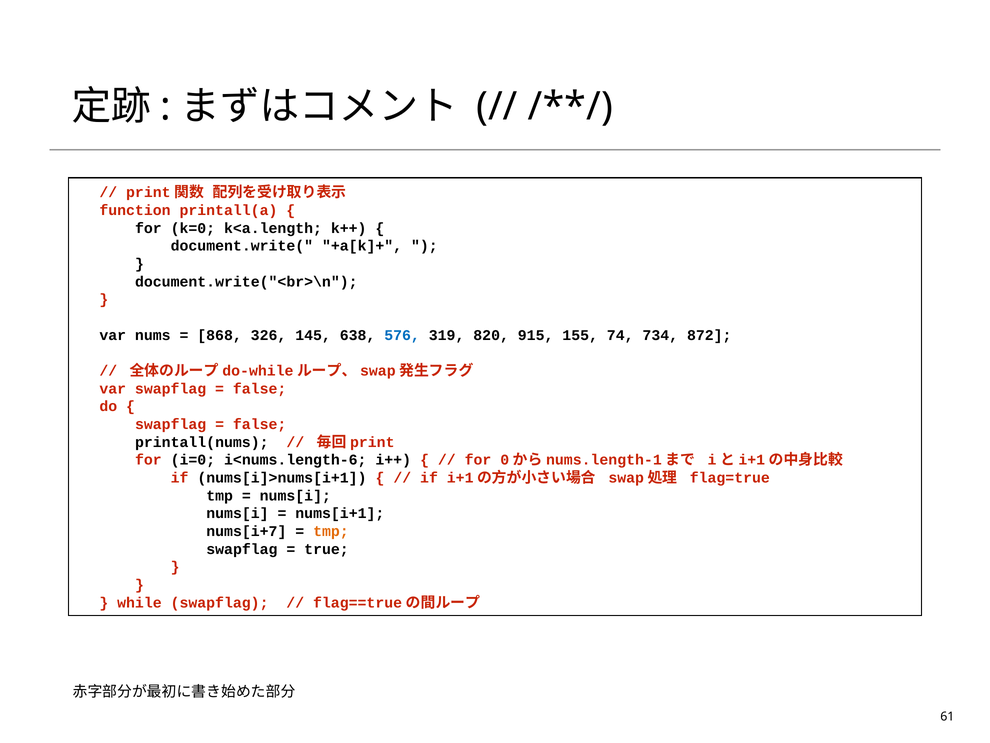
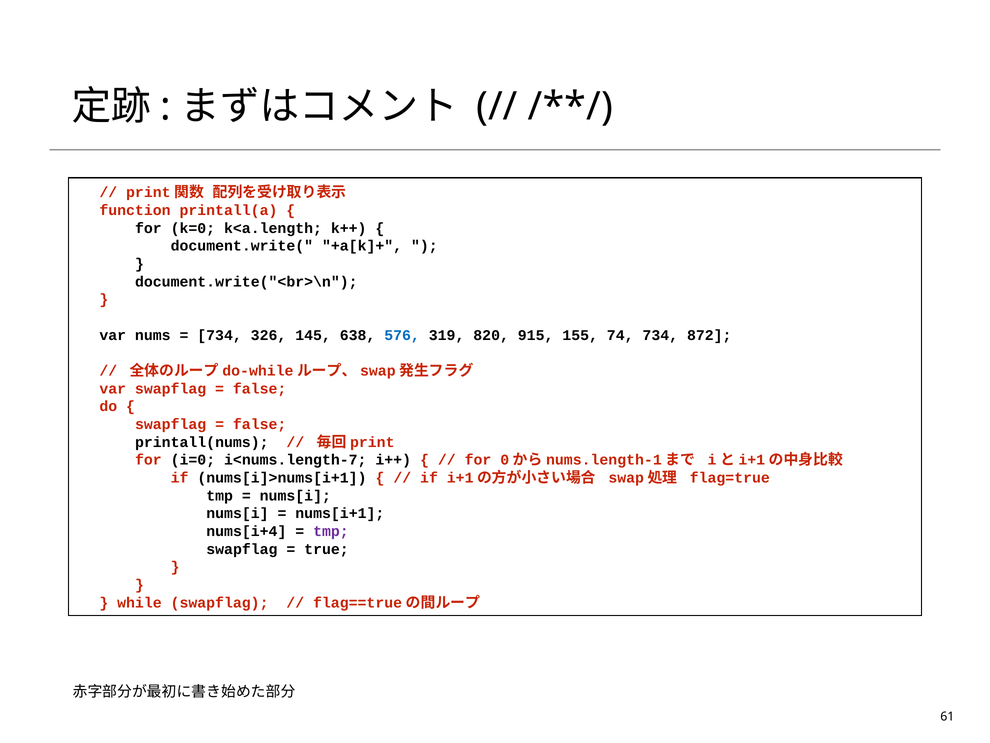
868: 868 -> 734 (220, 335)
i<nums.length-6: i<nums.length-6 -> i<nums.length-7 (295, 460)
nums[i+7: nums[i+7 -> nums[i+4 (246, 531)
tmp colour: orange -> purple (331, 531)
